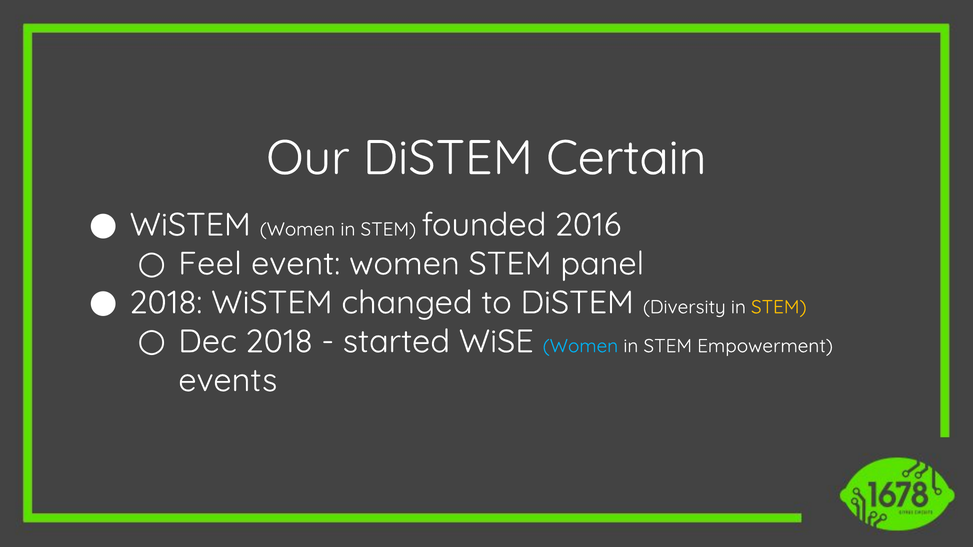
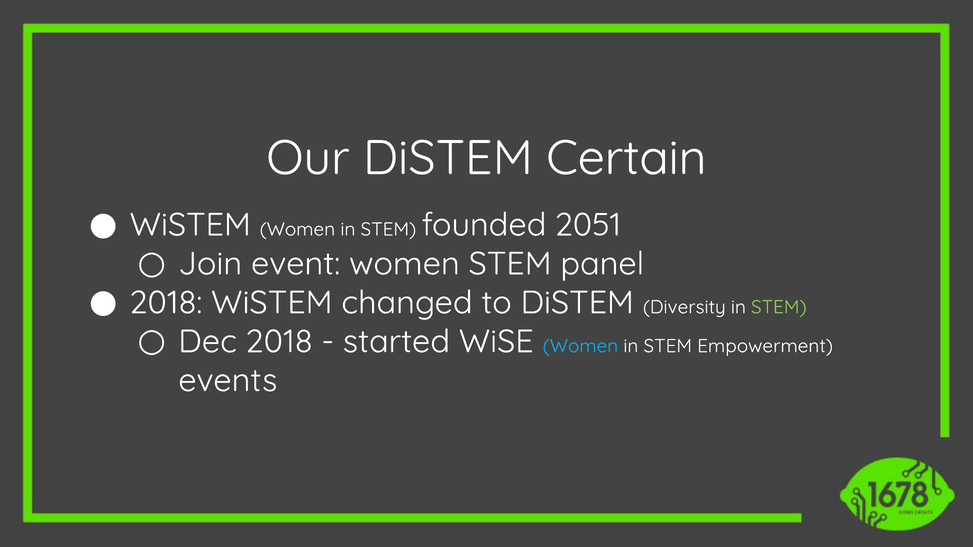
2016: 2016 -> 2051 (588, 225)
Feel: Feel -> Join (210, 264)
STEM colour: yellow -> light green (779, 307)
